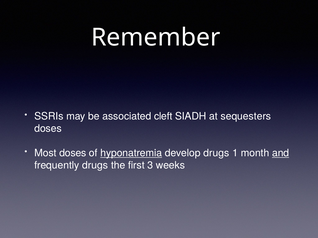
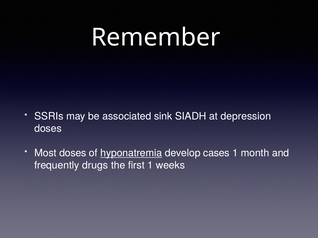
cleft: cleft -> sink (163, 116)
sequesters: sequesters -> depression (246, 116)
develop drugs: drugs -> cases (216, 153)
and underline: present -> none (281, 153)
first 3: 3 -> 1 (150, 166)
